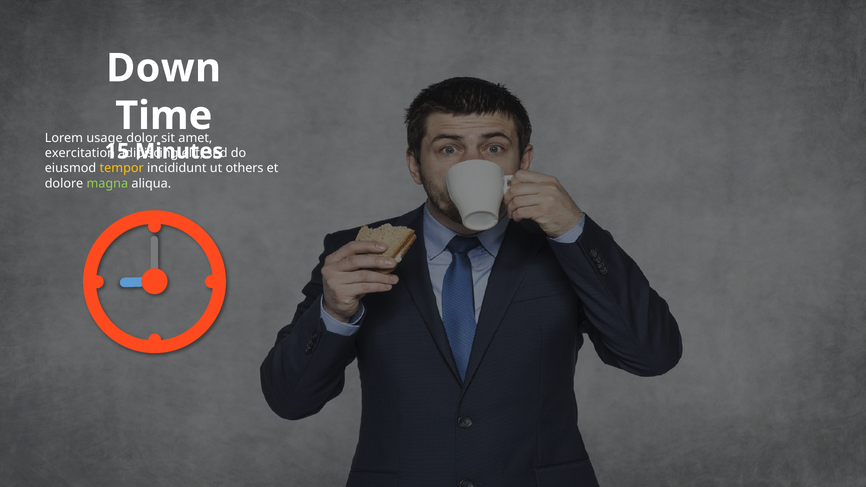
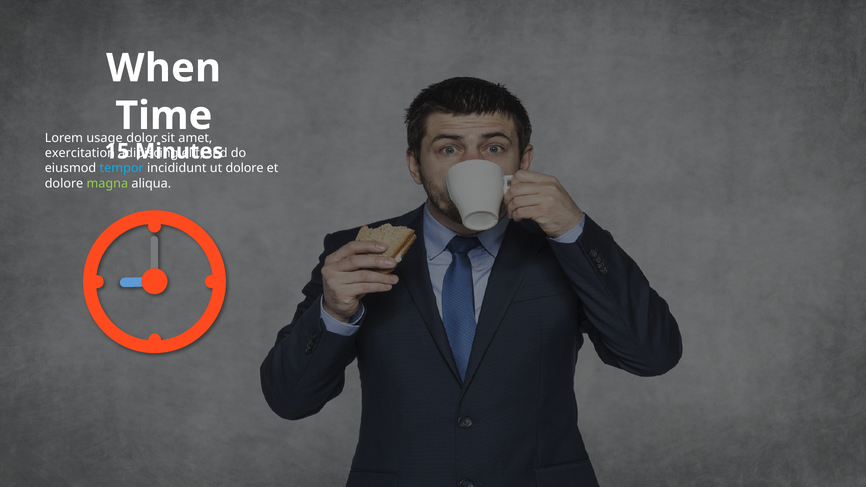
Down: Down -> When (164, 68)
tempor colour: yellow -> light blue (122, 168)
others: others -> dolore (245, 168)
